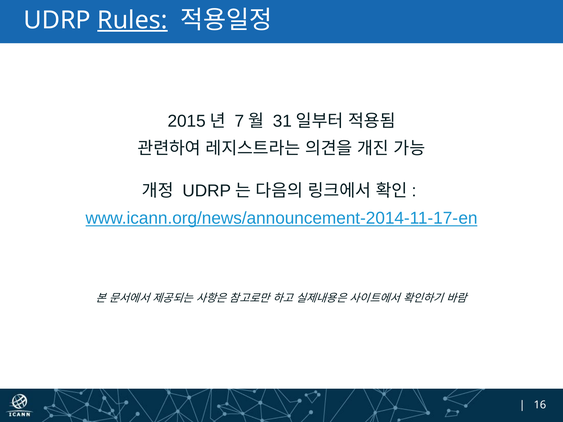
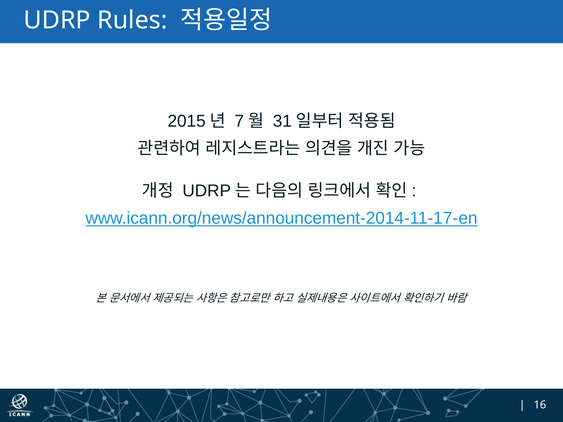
Rules underline: present -> none (132, 20)
